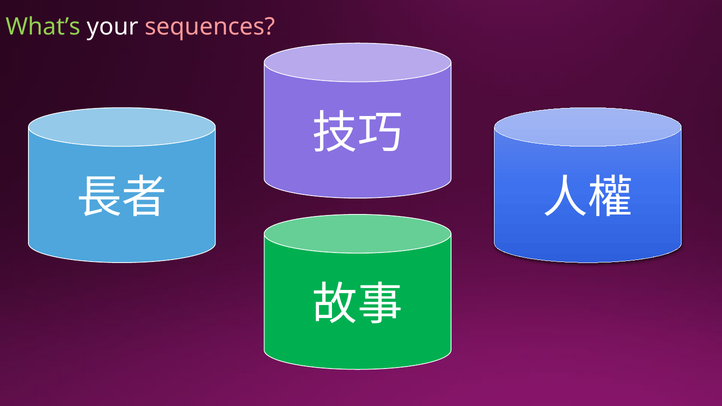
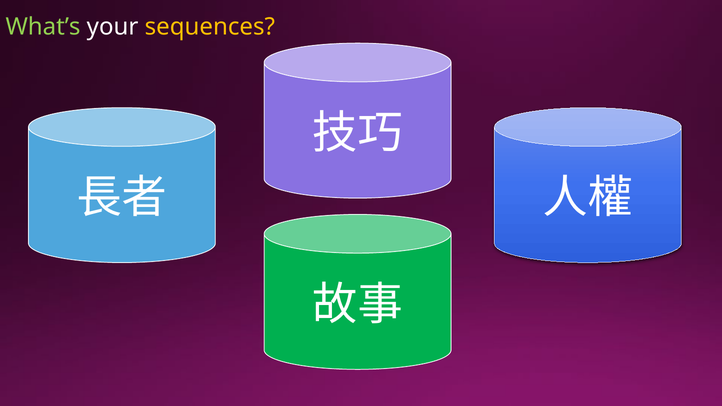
sequences colour: pink -> yellow (210, 27)
